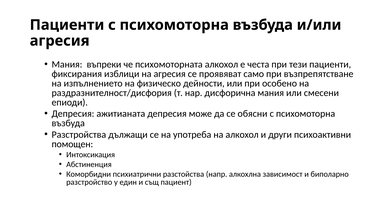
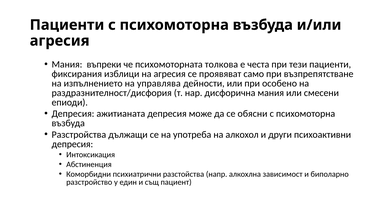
психомоторната алкохол: алкохол -> толкова (221, 64)
физическо: физическо -> управлява (159, 83)
помощен: помощен -> депресия (72, 144)
